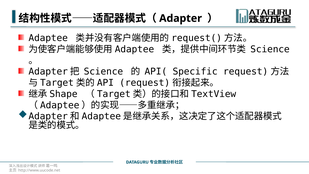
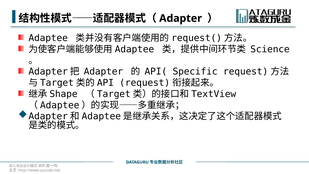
Science: Science -> Adapter (103, 72)
